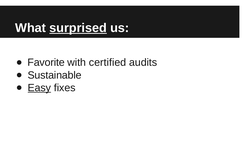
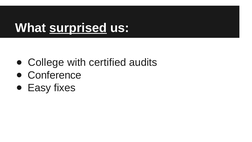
Favorite: Favorite -> College (46, 62)
Sustainable: Sustainable -> Conference (55, 75)
Easy underline: present -> none (39, 88)
